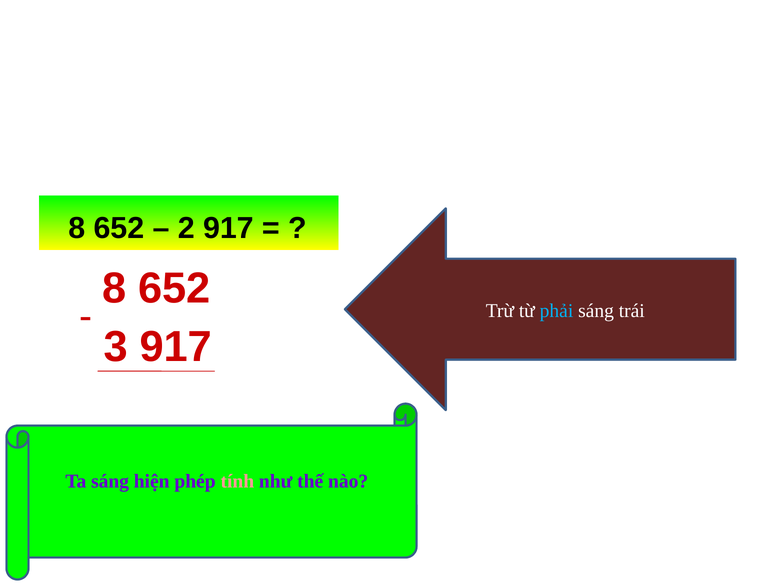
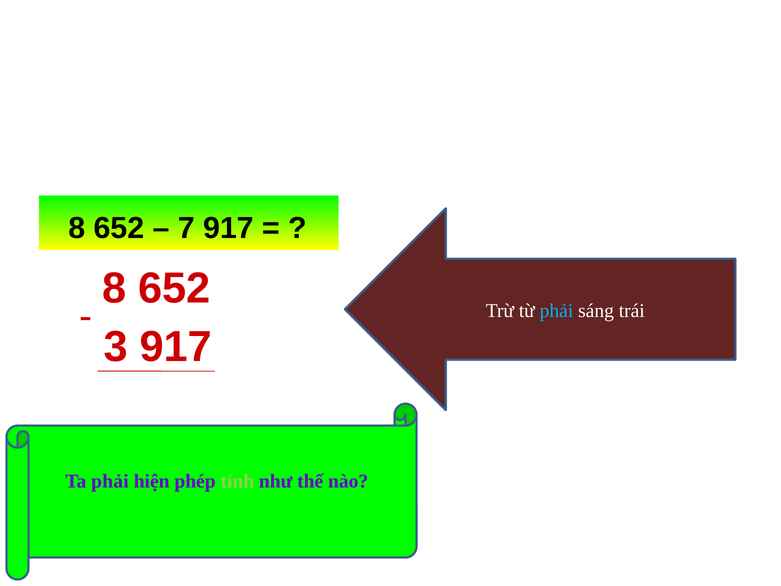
2: 2 -> 7 (186, 228)
Ta sáng: sáng -> phải (110, 481)
tính colour: pink -> light green (237, 481)
